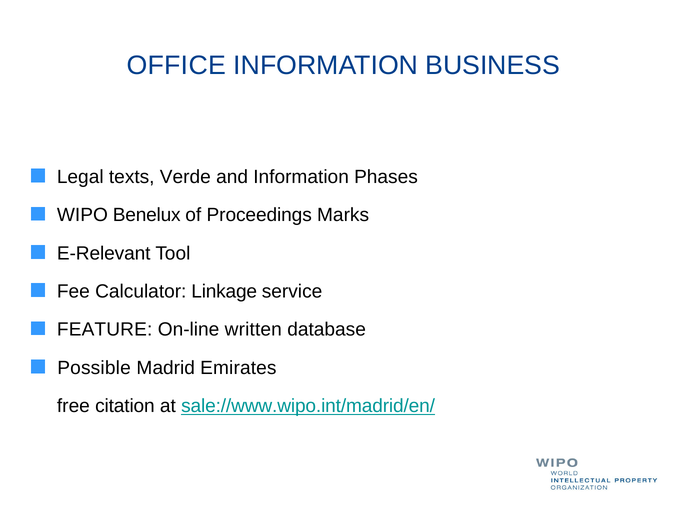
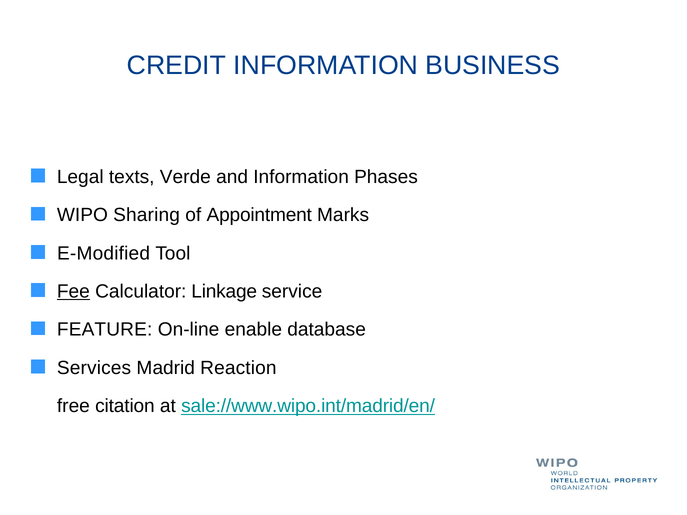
OFFICE: OFFICE -> CREDIT (176, 65)
Benelux: Benelux -> Sharing (147, 215)
Proceedings: Proceedings -> Appointment (259, 215)
E-Relevant: E-Relevant -> E-Modified (104, 253)
Fee underline: none -> present (73, 292)
written: written -> enable (253, 330)
Possible: Possible -> Services (94, 368)
Emirates: Emirates -> Reaction (238, 368)
